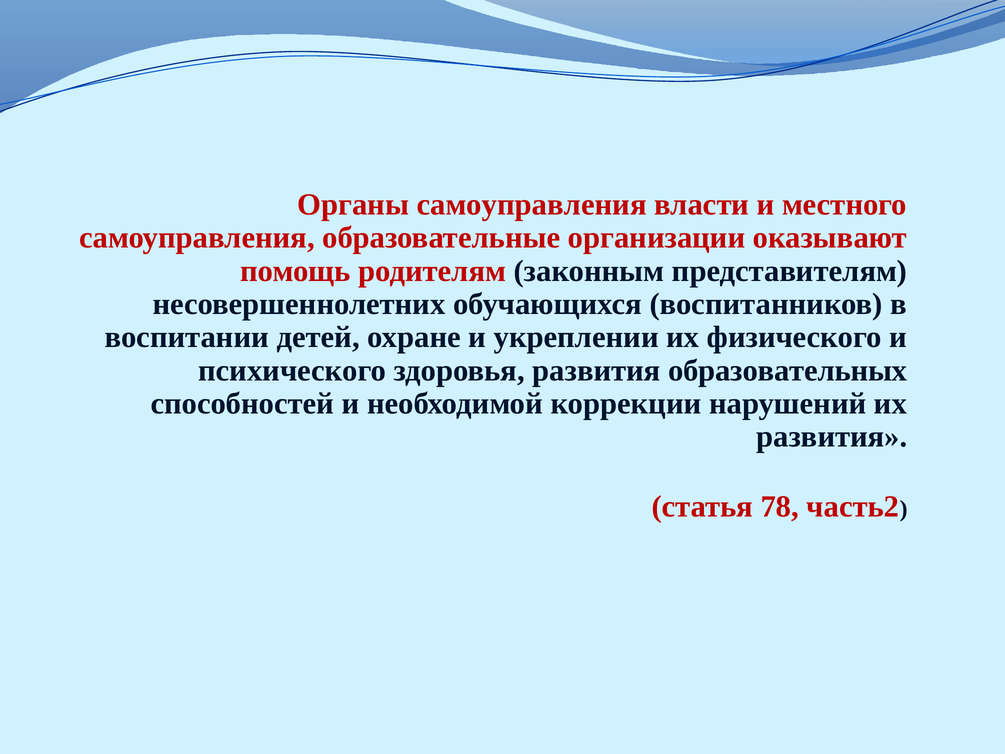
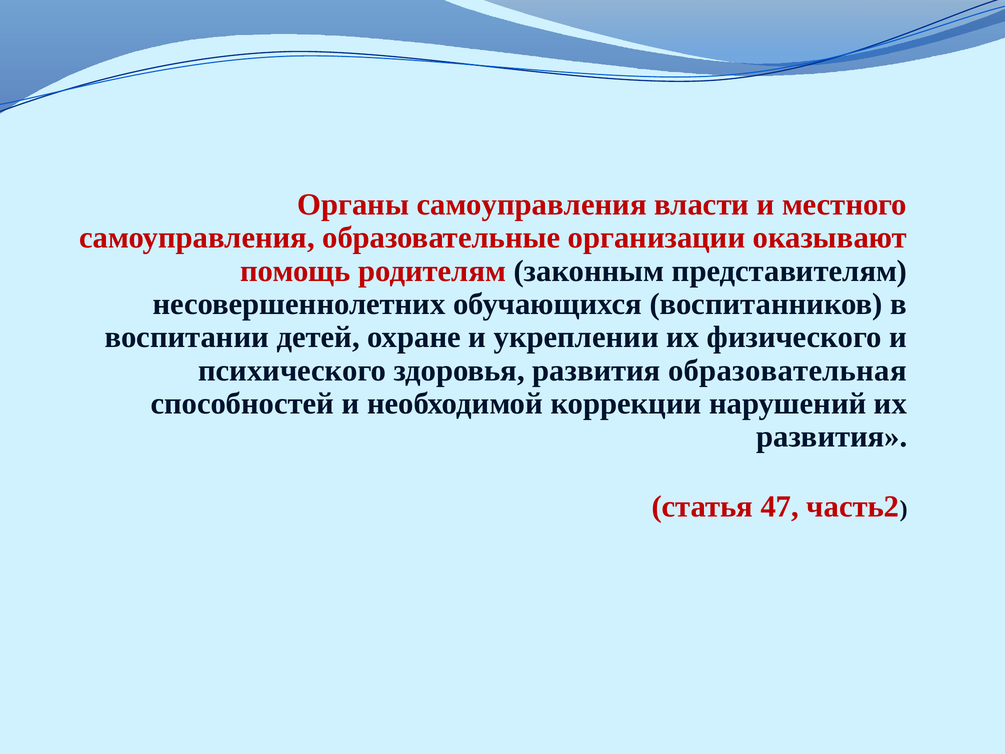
образовательных: образовательных -> образовательная (787, 370)
78: 78 -> 47 (780, 507)
